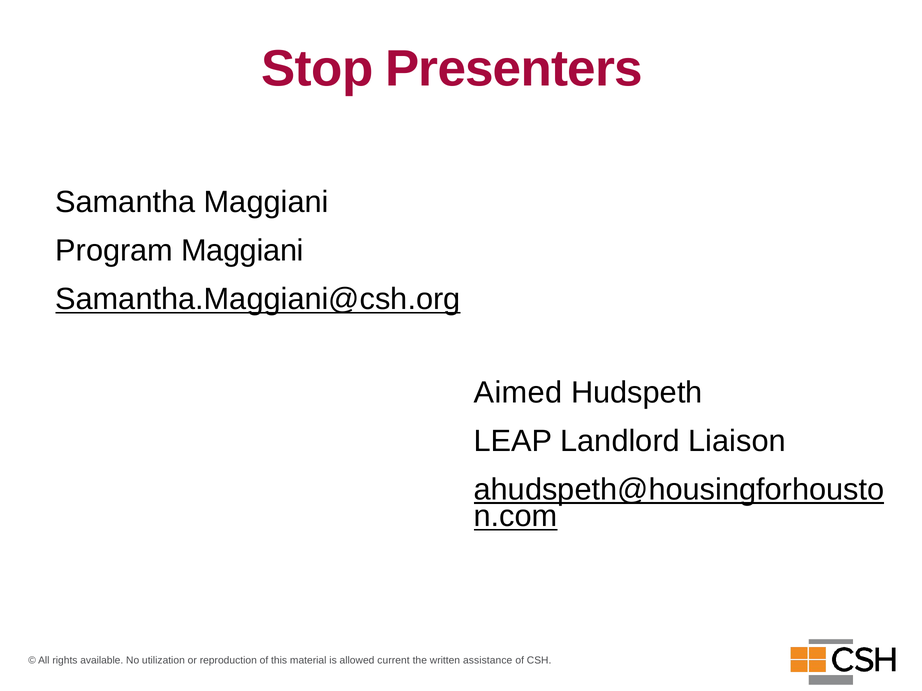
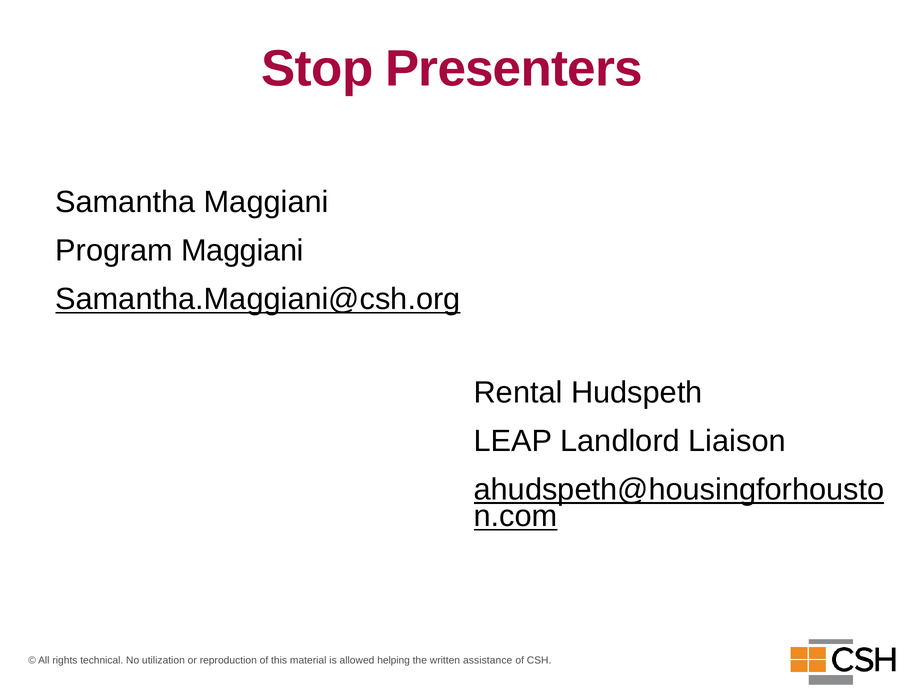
Aimed: Aimed -> Rental (518, 393)
available: available -> technical (102, 661)
current: current -> helping (394, 661)
